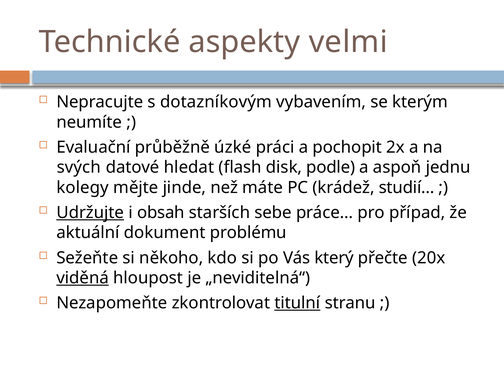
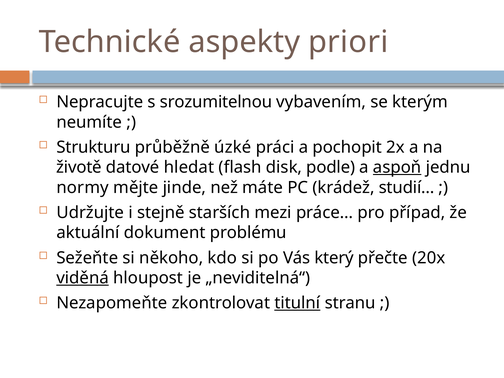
velmi: velmi -> priori (348, 42)
dotazníkovým: dotazníkovým -> srozumitelnou (216, 102)
Evaluační: Evaluační -> Strukturu (94, 147)
svých: svých -> životě (79, 167)
aspoň underline: none -> present (397, 167)
kolegy: kolegy -> normy (83, 188)
Udržujte underline: present -> none (90, 213)
obsah: obsah -> stejně (161, 213)
sebe: sebe -> mezi (273, 213)
